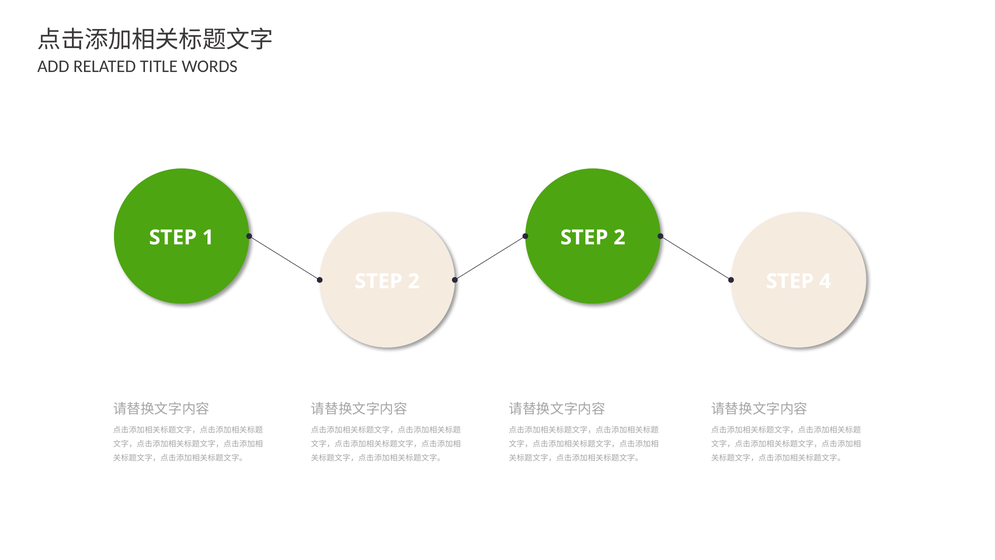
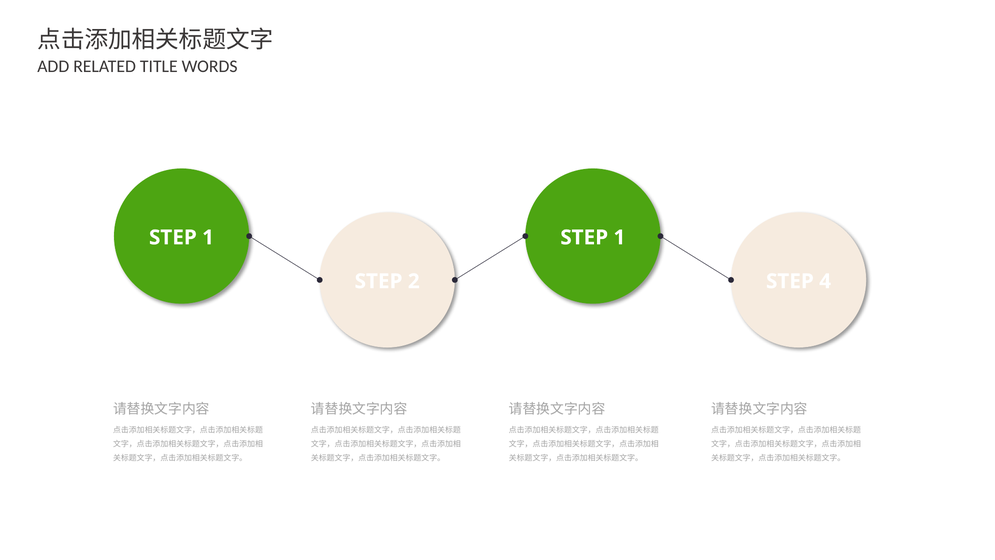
2: 2 -> 1 (619, 237)
